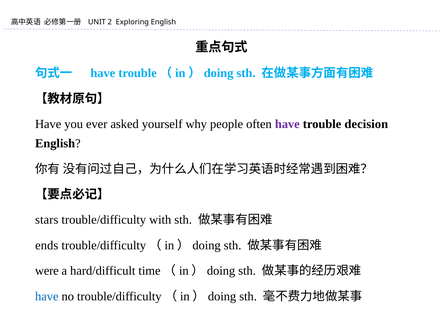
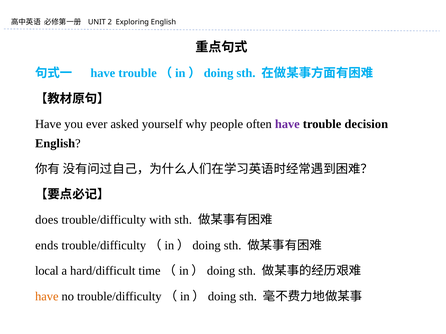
stars: stars -> does (47, 220)
were: were -> local (47, 271)
have colour: blue -> orange (47, 297)
